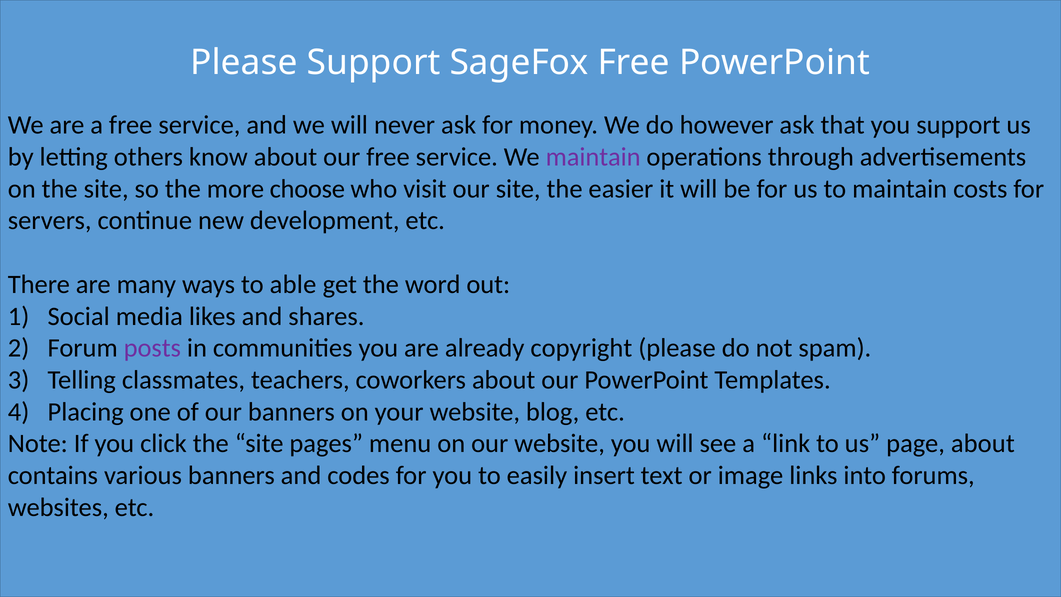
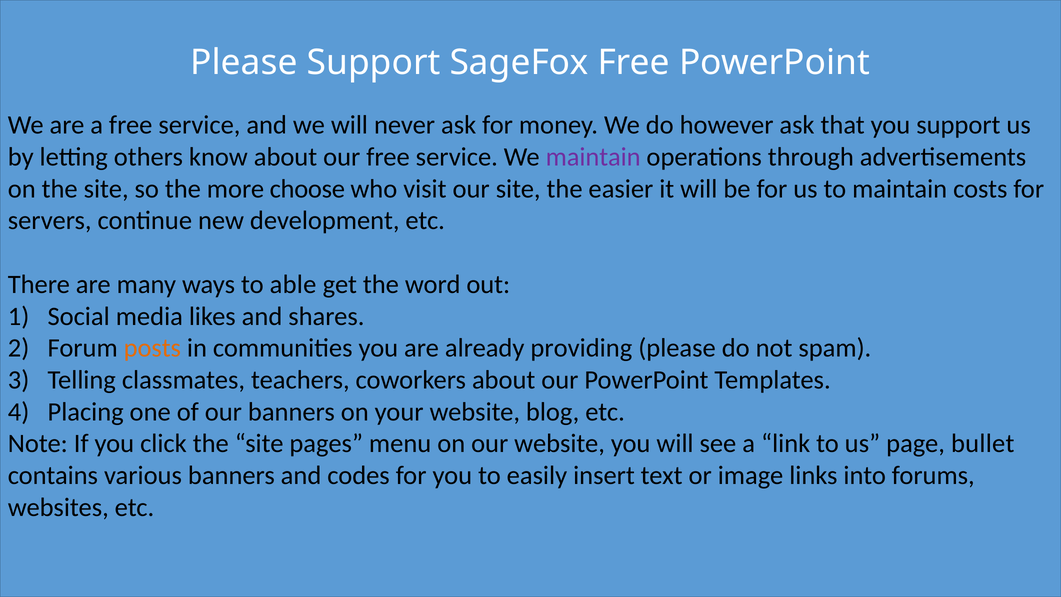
posts colour: purple -> orange (152, 348)
copyright: copyright -> providing (581, 348)
page about: about -> bullet (983, 443)
